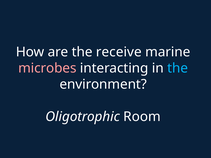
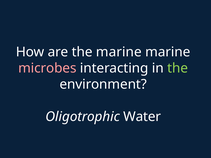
the receive: receive -> marine (119, 52)
the colour: light blue -> light green (178, 68)
Room: Room -> Water (142, 117)
